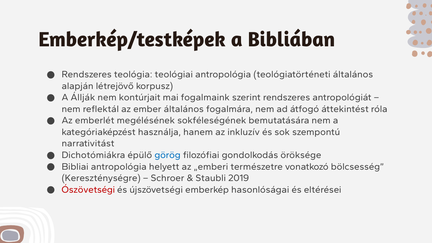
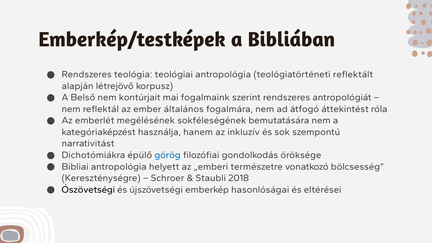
teológiatörténeti általános: általános -> reflektált (353, 74)
Állják: Állják -> Belső (83, 97)
2019: 2019 -> 2018 (239, 178)
Ószövetségi colour: red -> black (88, 190)
